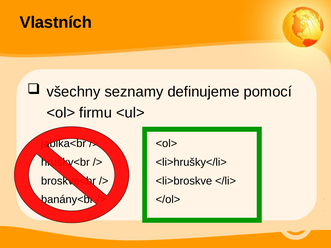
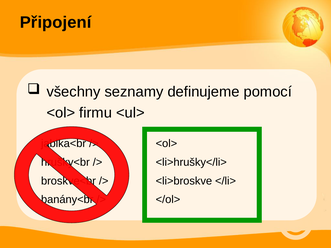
Vlastních: Vlastních -> Připojení (56, 22)
